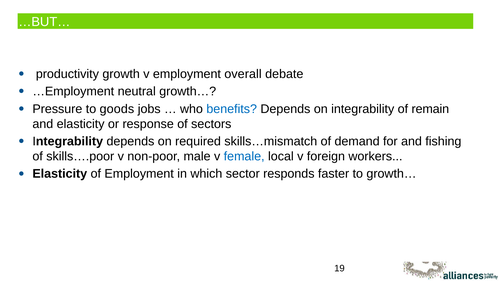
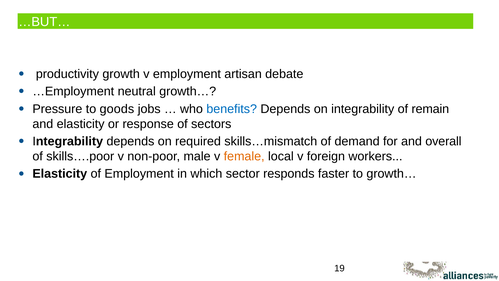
overall: overall -> artisan (243, 74)
fishing: fishing -> overall (443, 141)
female colour: blue -> orange (244, 156)
